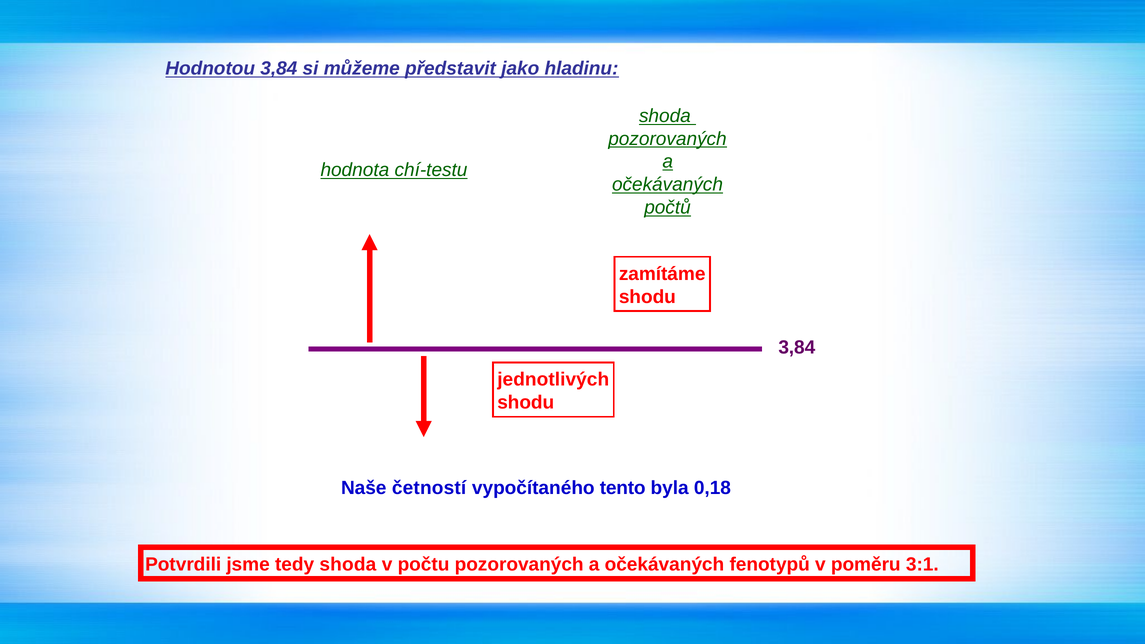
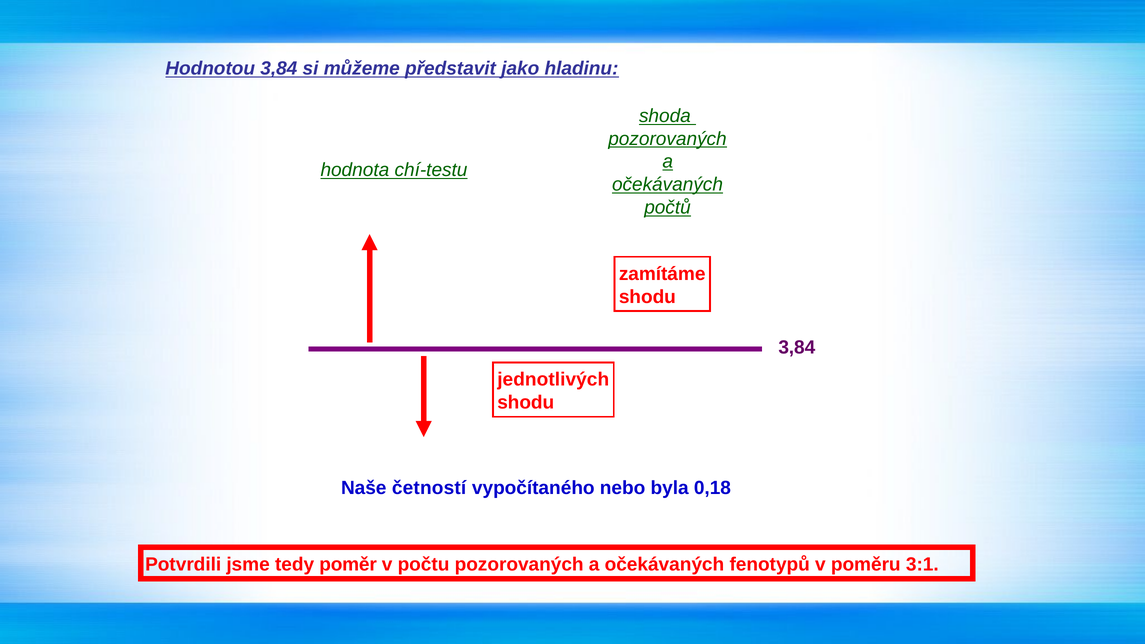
tento: tento -> nebo (623, 488)
tedy shoda: shoda -> poměr (348, 564)
